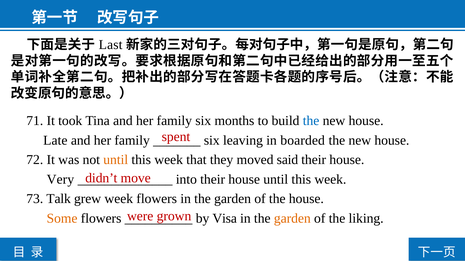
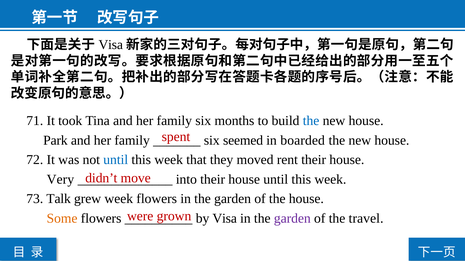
Last: Last -> Visa (111, 45)
Late: Late -> Park (55, 141)
leaving: leaving -> seemed (243, 141)
until colour: orange -> blue (116, 160)
said: said -> rent (287, 160)
garden colour: orange -> purple (292, 219)
liking: liking -> travel (366, 219)
